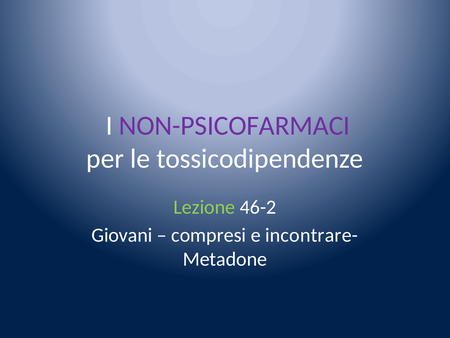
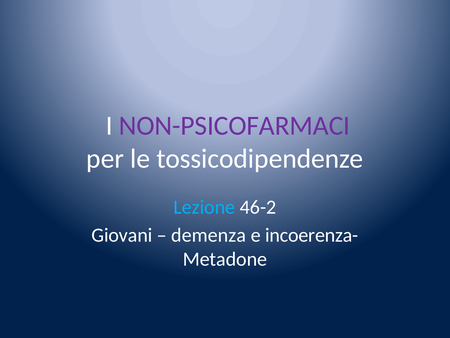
Lezione colour: light green -> light blue (204, 207)
compresi: compresi -> demenza (209, 235)
incontrare-: incontrare- -> incoerenza- (312, 235)
